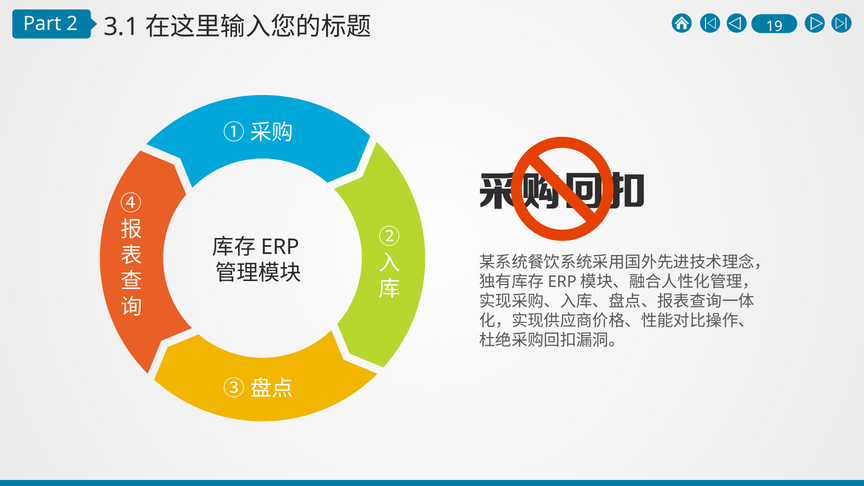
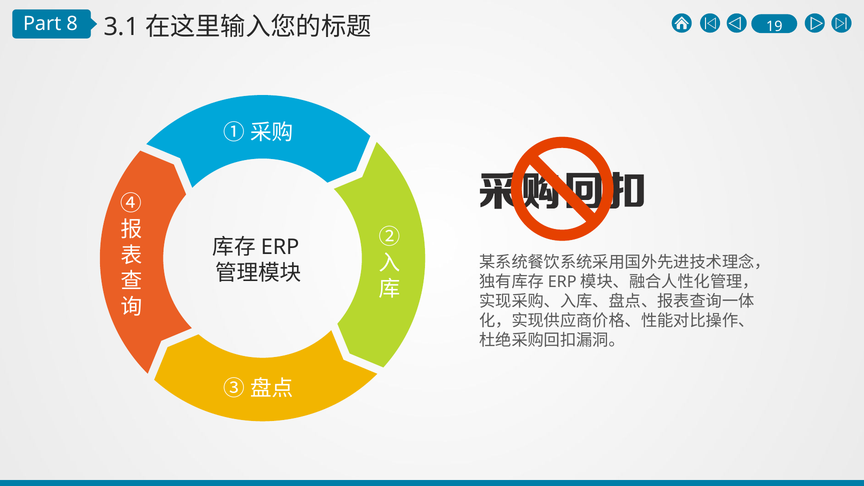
2: 2 -> 8 (72, 24)
